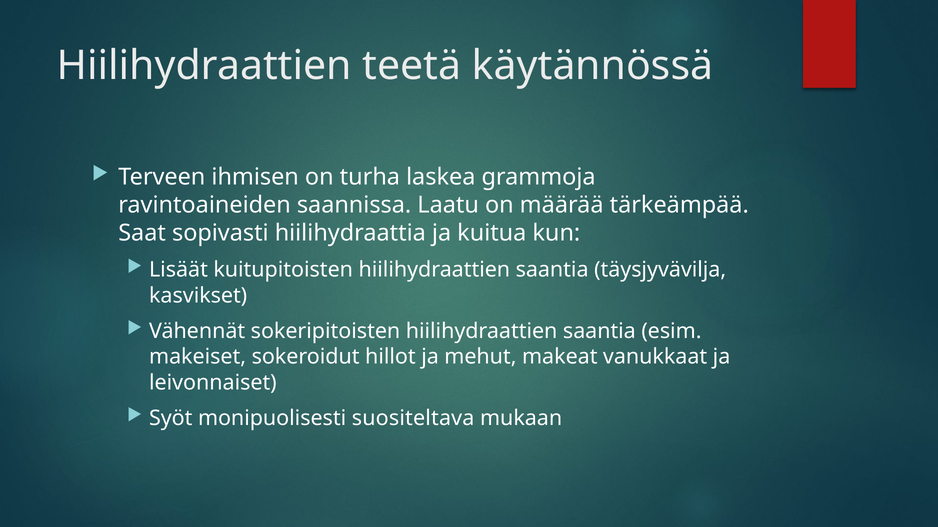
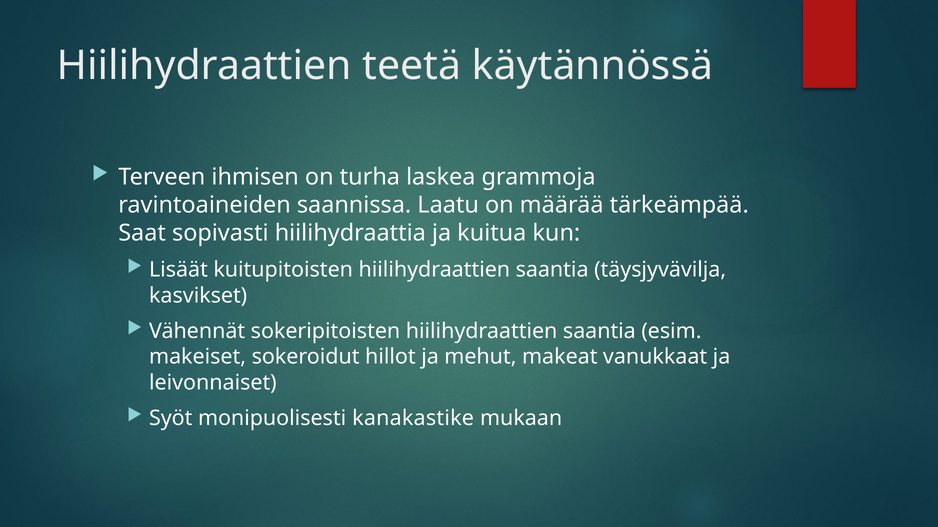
suositeltava: suositeltava -> kanakastike (413, 419)
